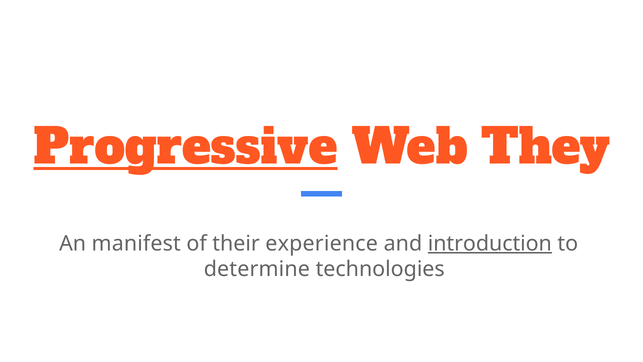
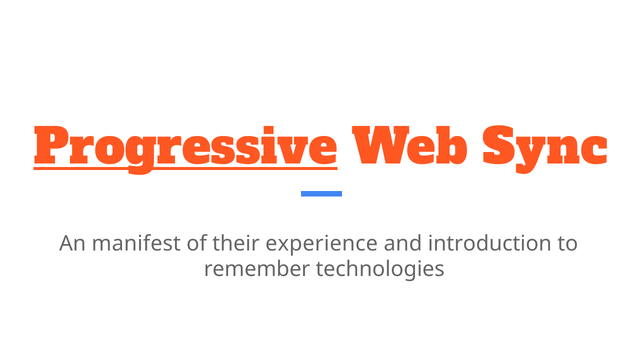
They: They -> Sync (545, 148)
introduction underline: present -> none (490, 243)
determine: determine -> remember (257, 269)
